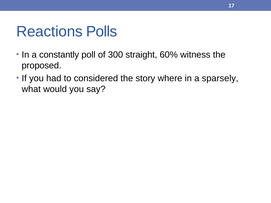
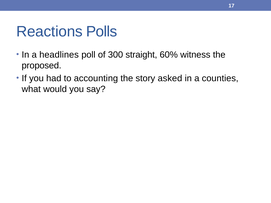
constantly: constantly -> headlines (59, 55)
considered: considered -> accounting (96, 78)
where: where -> asked (170, 78)
sparsely: sparsely -> counties (220, 78)
